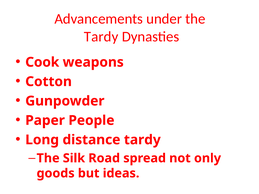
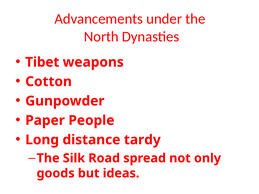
Tardy: Tardy -> North (101, 37)
Cook: Cook -> Tibet (42, 62)
